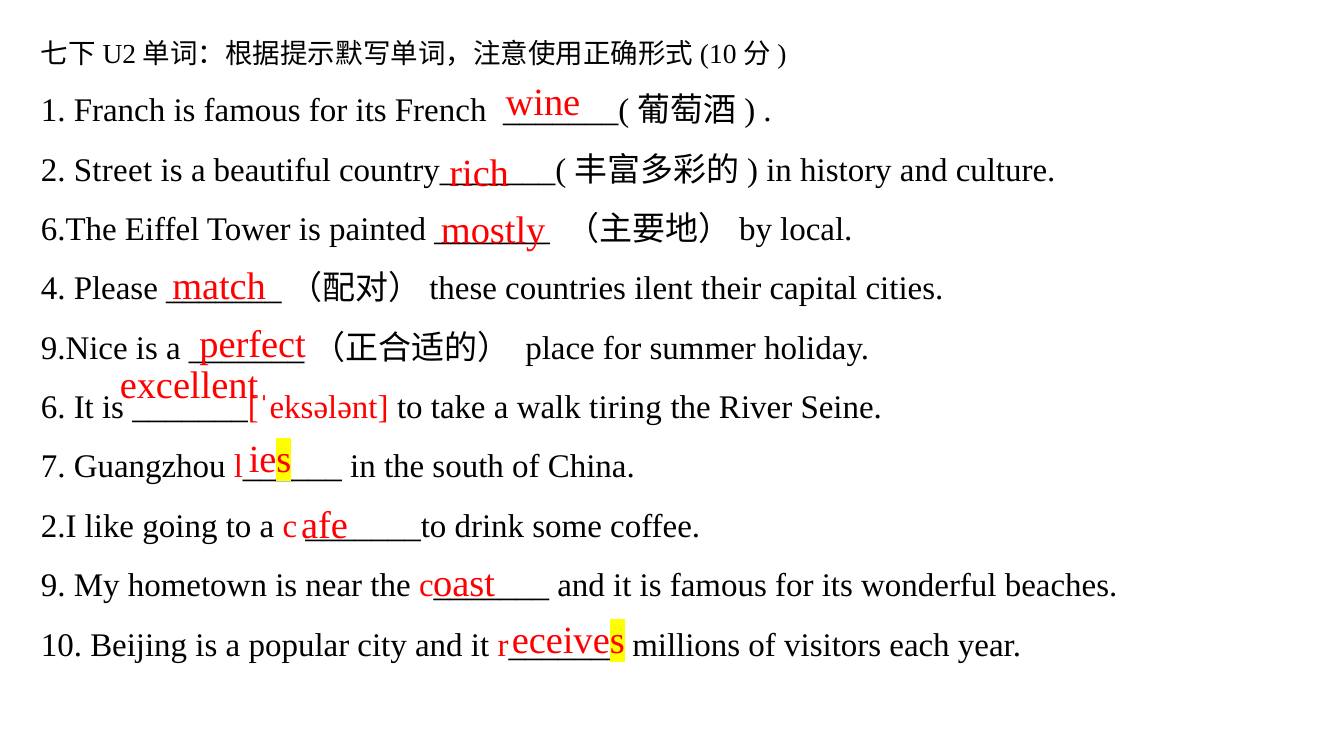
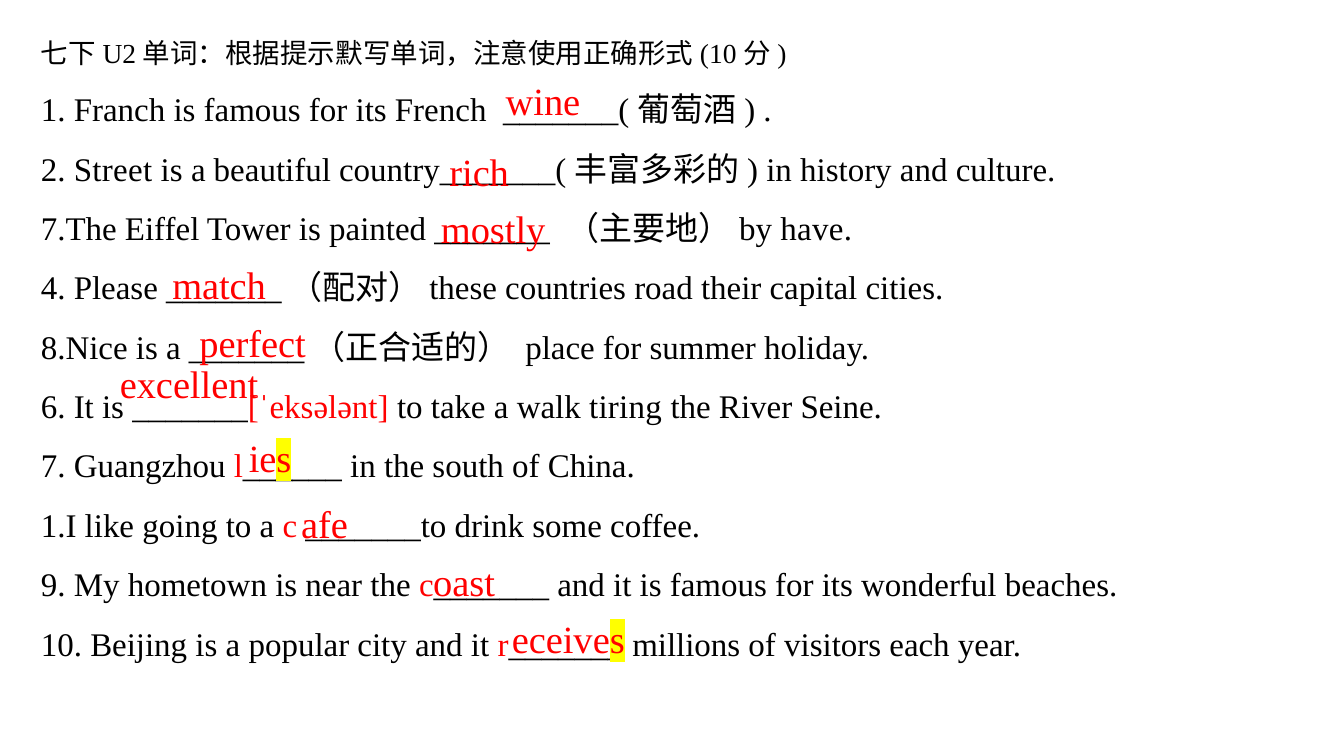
6.The: 6.The -> 7.The (79, 230)
local: local -> have (816, 230)
ilent: ilent -> road (664, 289)
9.Nice: 9.Nice -> 8.Nice (84, 348)
2.I: 2.I -> 1.I (59, 526)
